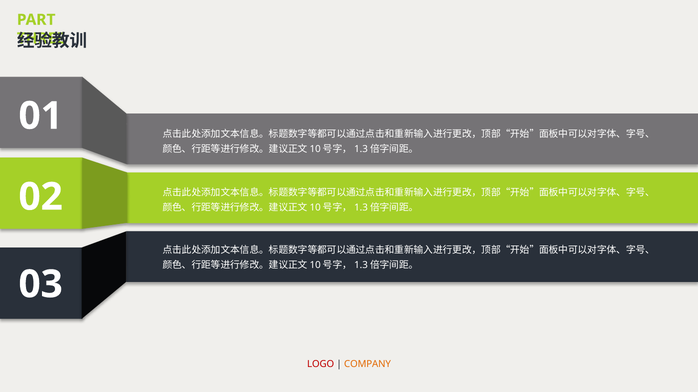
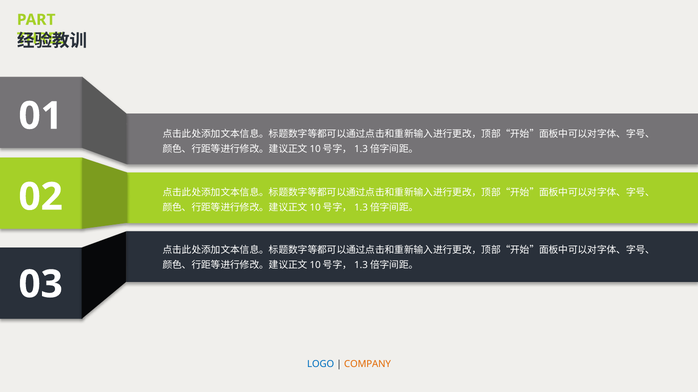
LOGO colour: red -> blue (321, 365)
